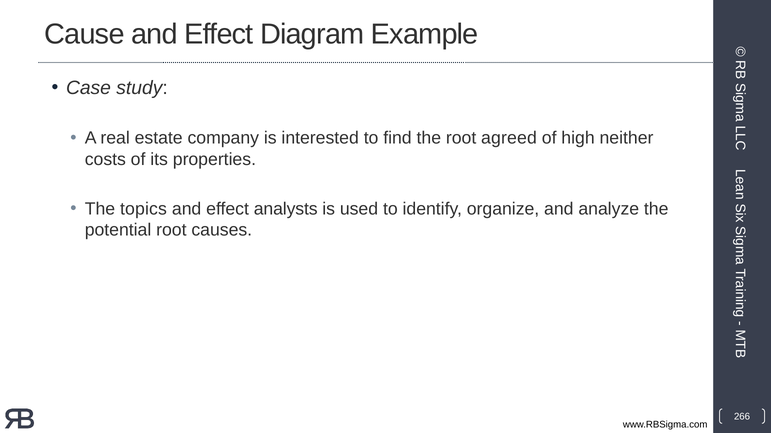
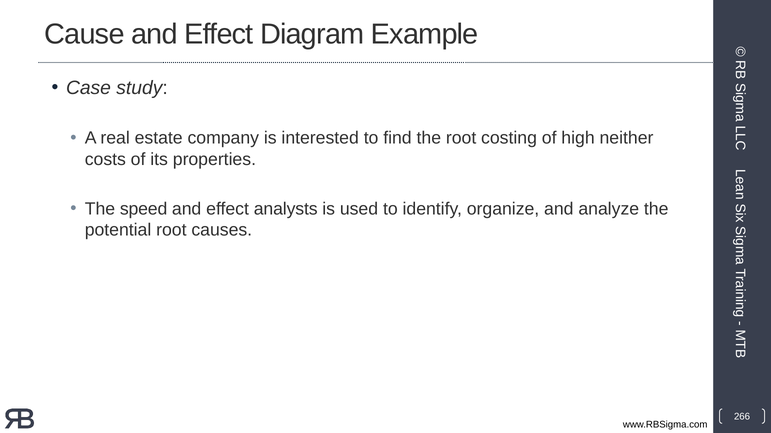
agreed: agreed -> costing (509, 138)
topics: topics -> speed (144, 209)
